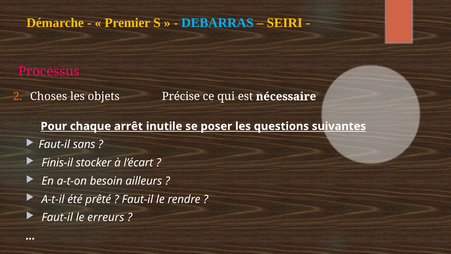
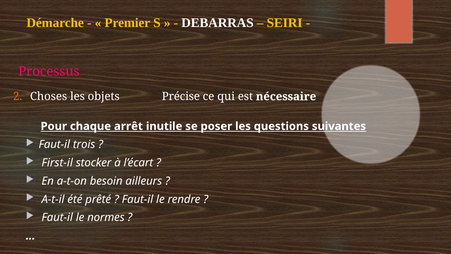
DEBARRAS colour: light blue -> white (217, 23)
sans: sans -> trois (84, 144)
Finis-il: Finis-il -> First-il (57, 163)
erreurs: erreurs -> normes (106, 217)
